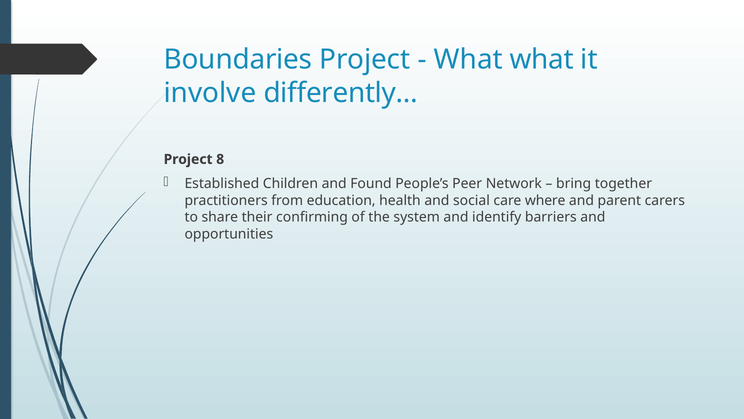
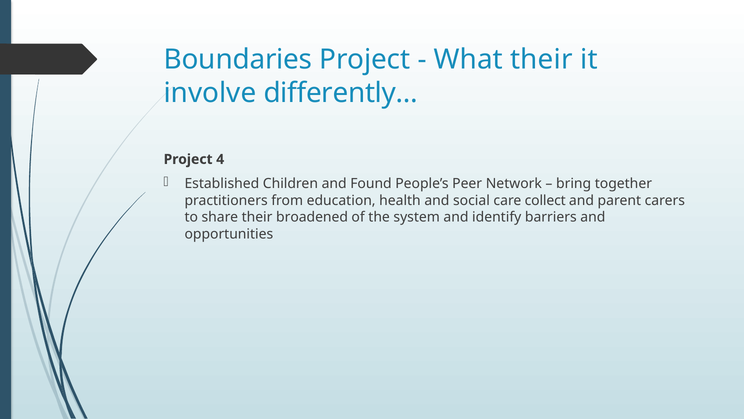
What what: what -> their (541, 60)
8: 8 -> 4 (220, 159)
where: where -> collect (545, 200)
confirming: confirming -> broadened (312, 217)
